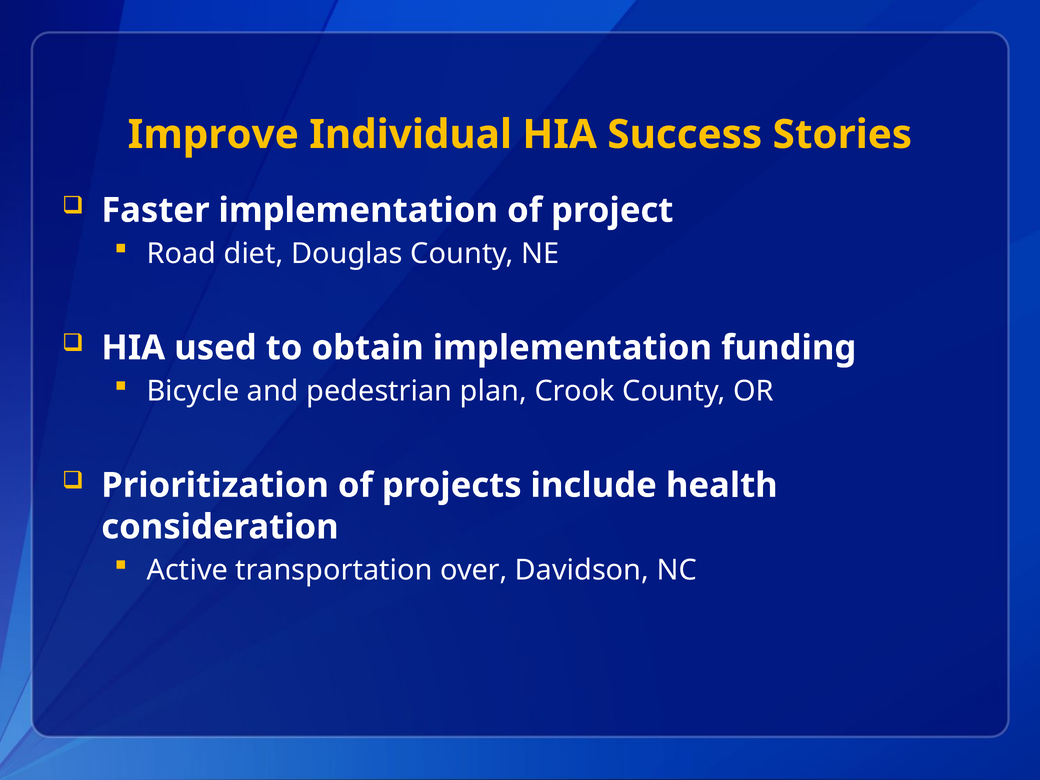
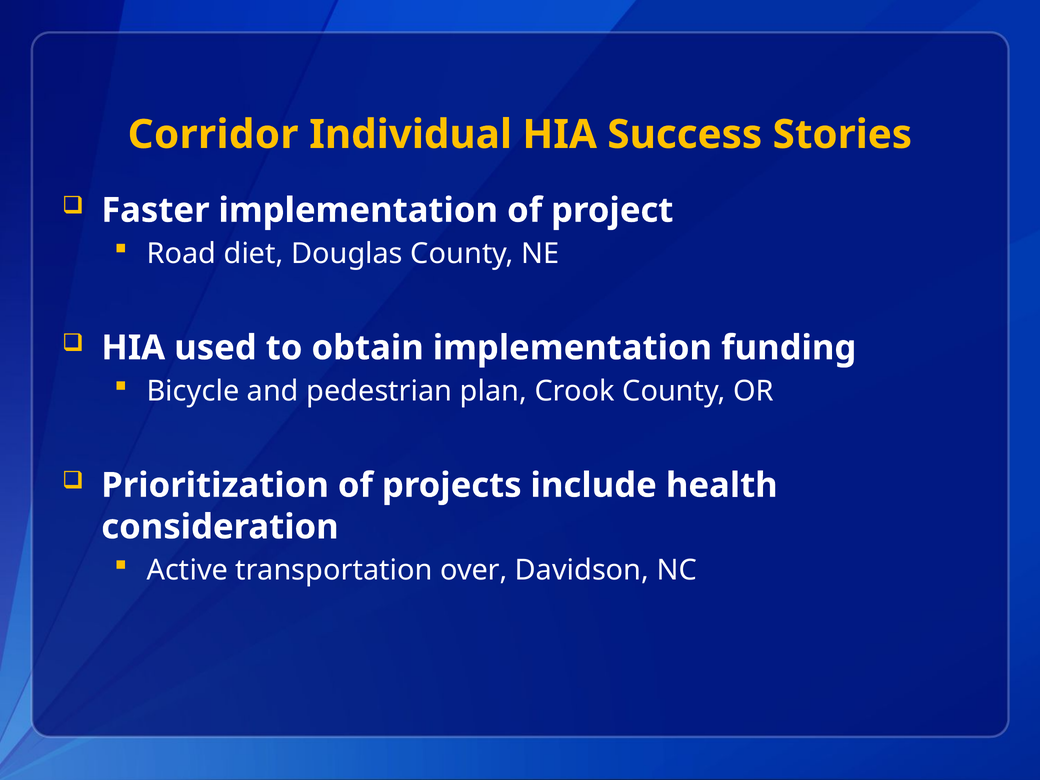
Improve: Improve -> Corridor (213, 135)
